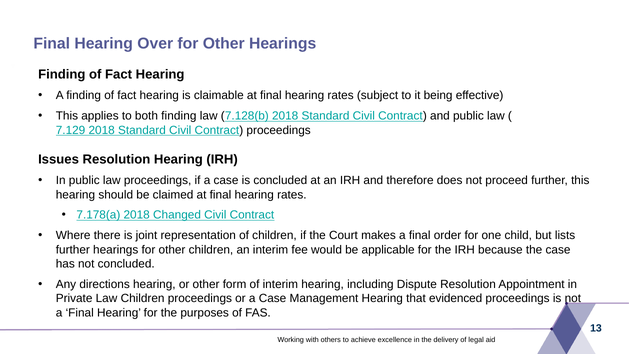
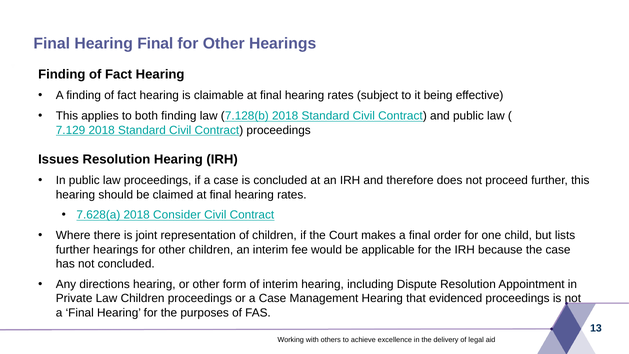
Hearing Over: Over -> Final (155, 44)
7.178(a: 7.178(a -> 7.628(a (98, 215)
Changed: Changed -> Consider (177, 215)
